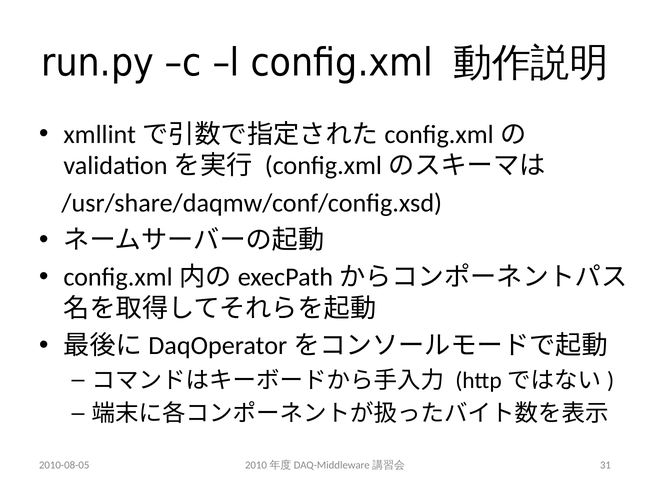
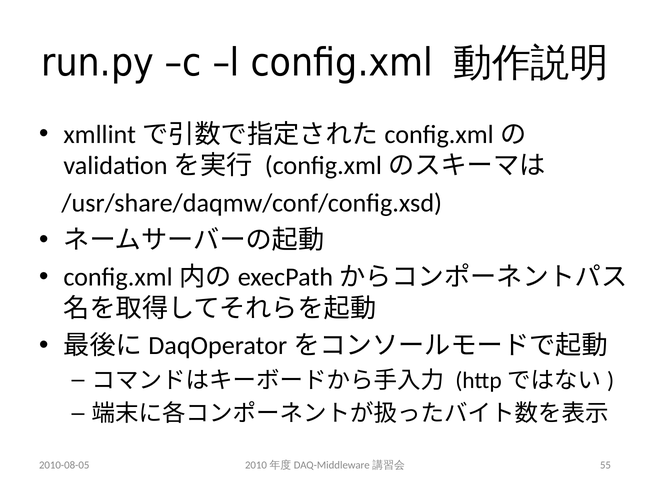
31: 31 -> 55 (606, 465)
